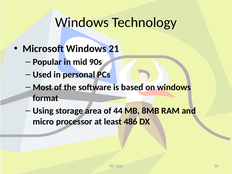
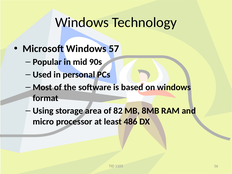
21: 21 -> 57 (114, 49)
44: 44 -> 82 (118, 111)
